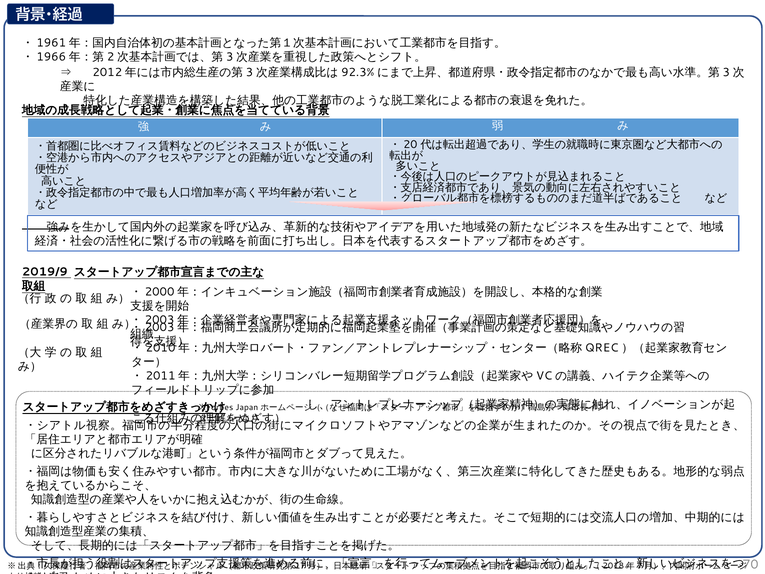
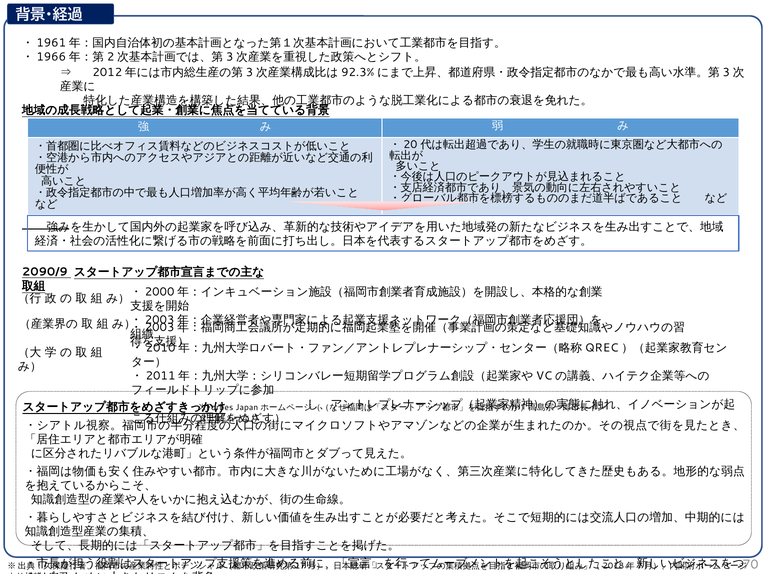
2019/9: 2019/9 -> 2090/9 (45, 272)
